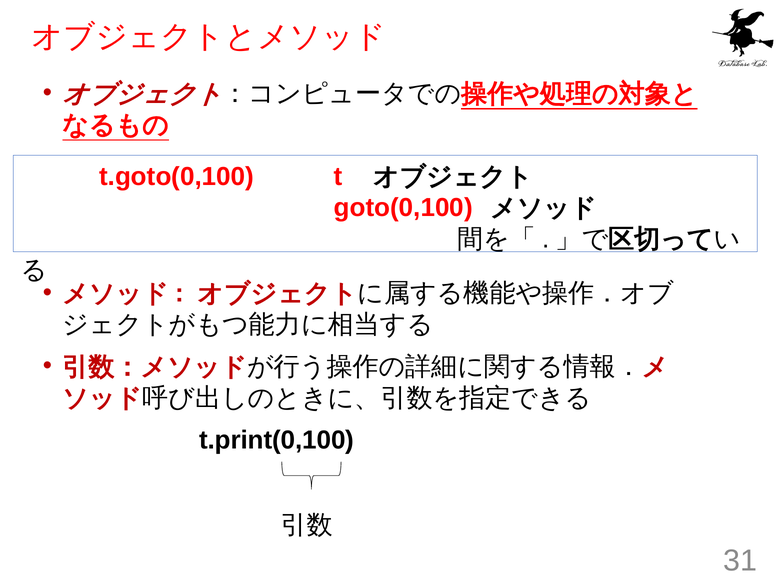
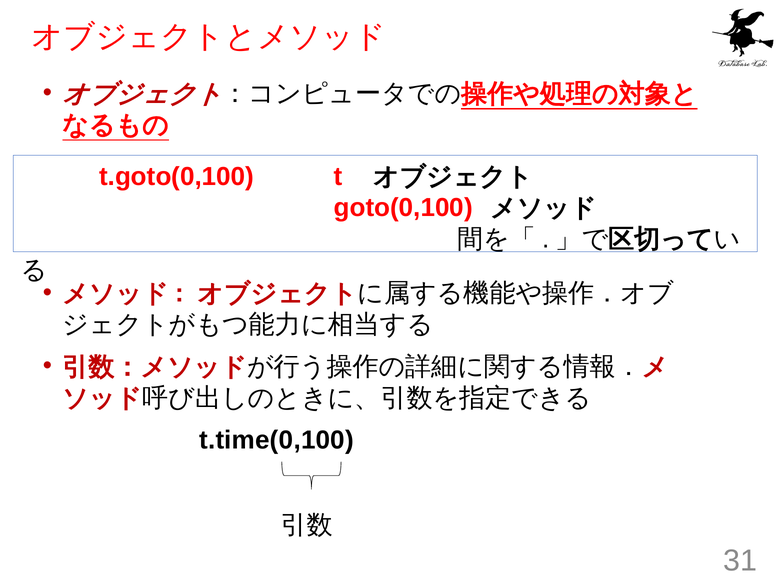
t.print(0,100: t.print(0,100 -> t.time(0,100 (277, 440)
